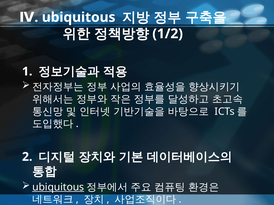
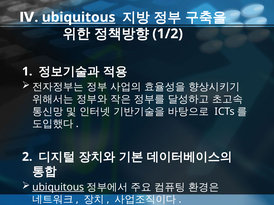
ubiquitous underline: none -> present (79, 17)
